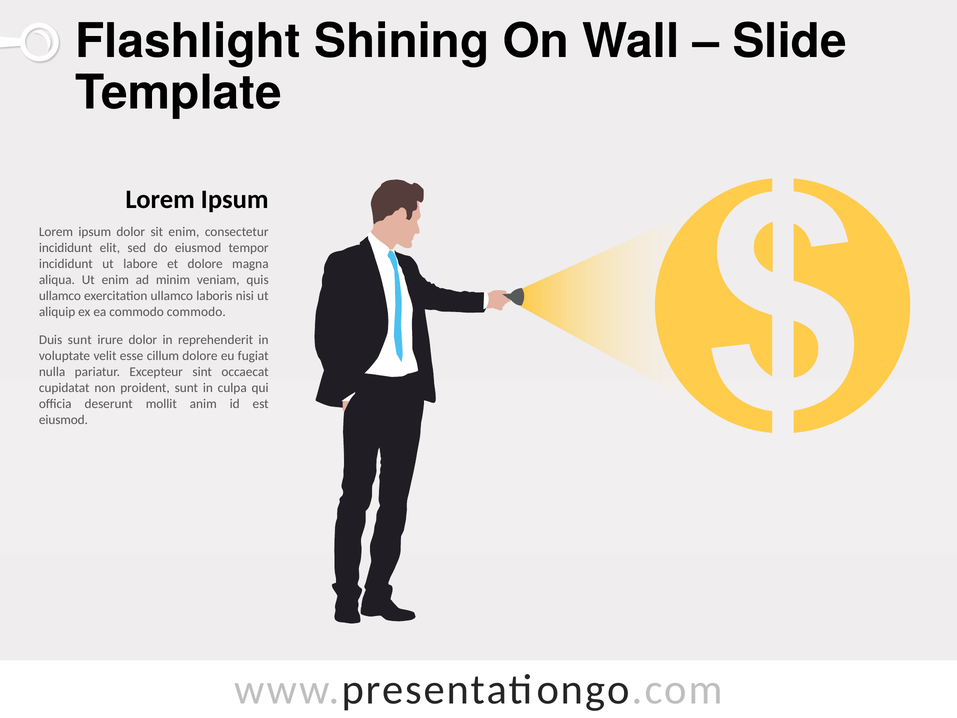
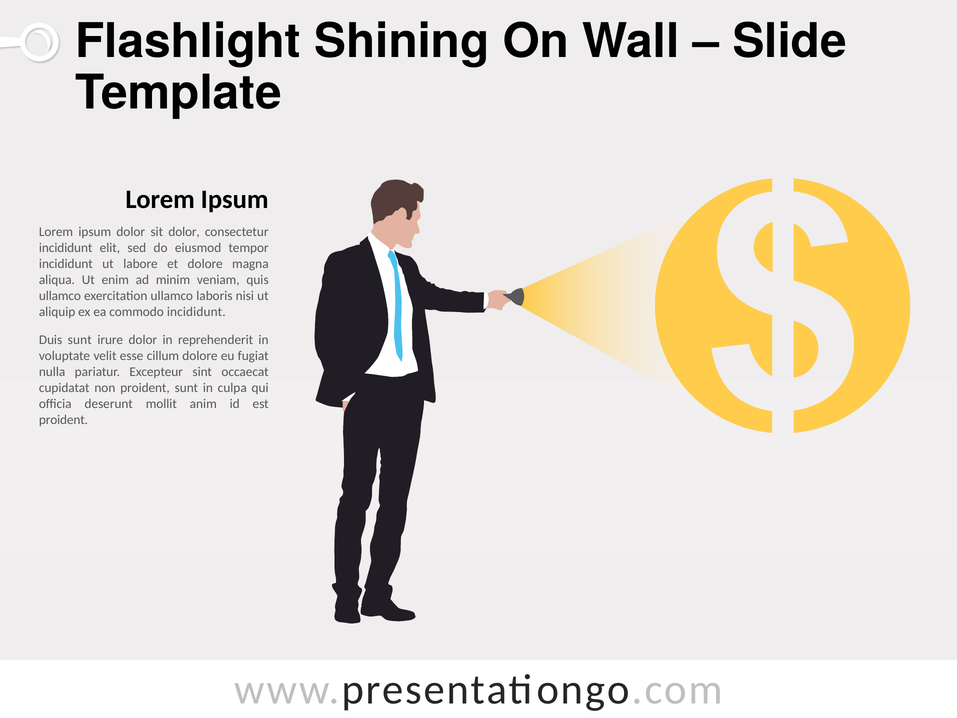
sit enim: enim -> dolor (184, 232)
commodo commodo: commodo -> incididunt (196, 312)
eiusmod: eiusmod -> proident (63, 419)
